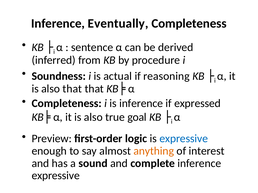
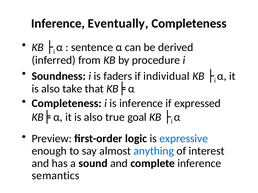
actual: actual -> faders (118, 76)
reasoning: reasoning -> individual (166, 76)
also that: that -> take (72, 89)
anything colour: orange -> blue (154, 151)
expressive: expressive -> semantics (56, 176)
